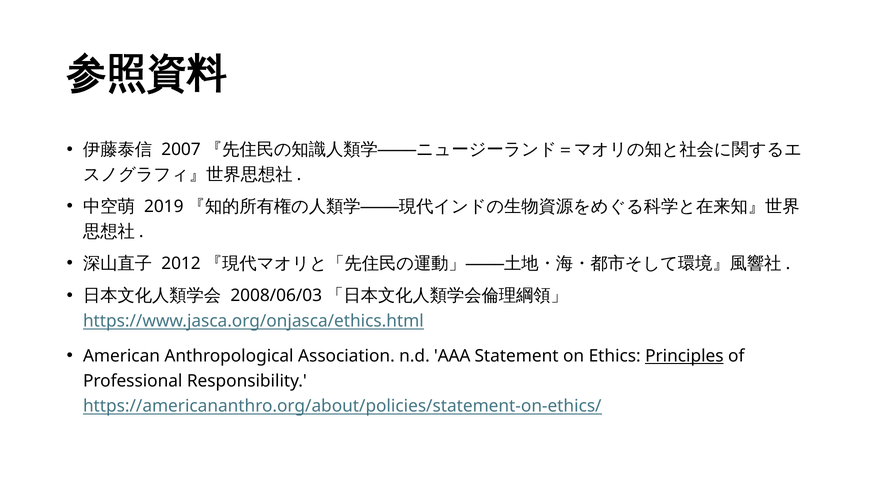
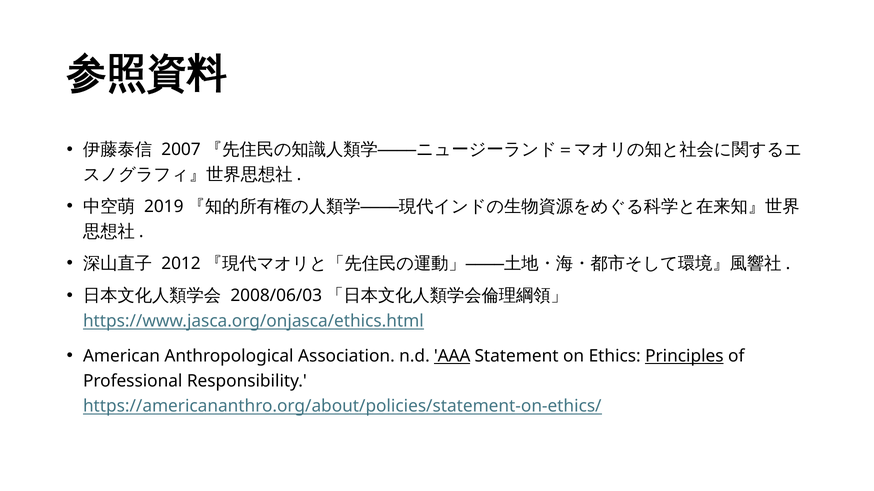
AAA underline: none -> present (452, 356)
